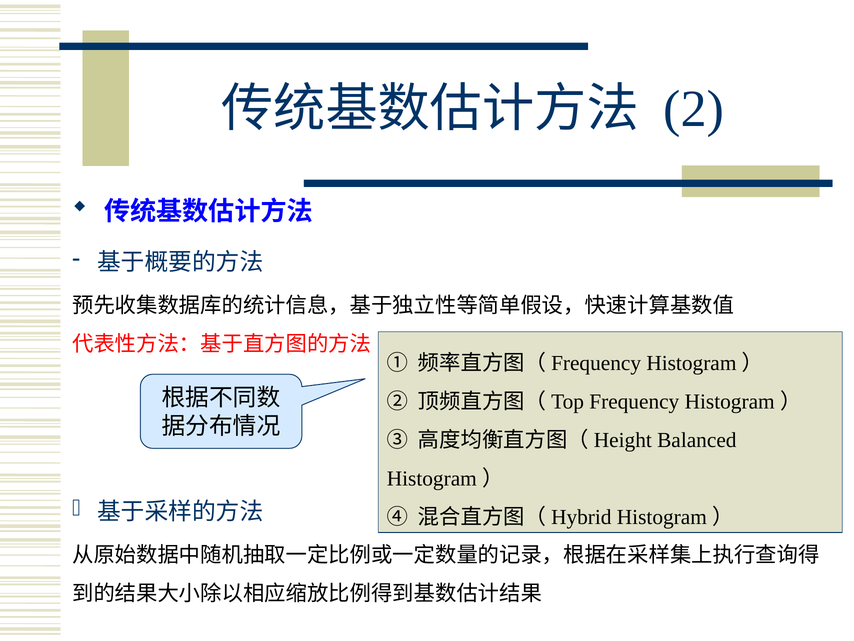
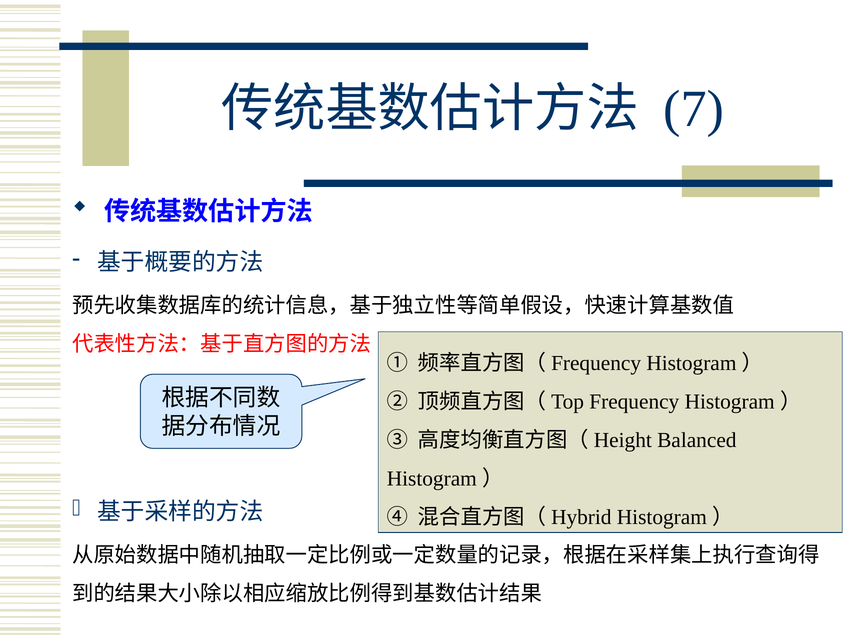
2: 2 -> 7 (694, 109)
